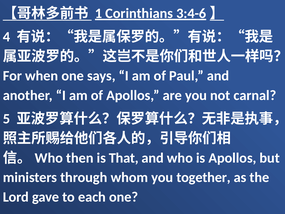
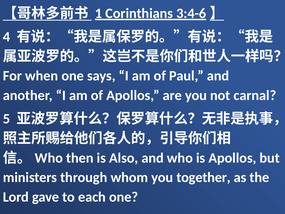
That: That -> Also (124, 158)
